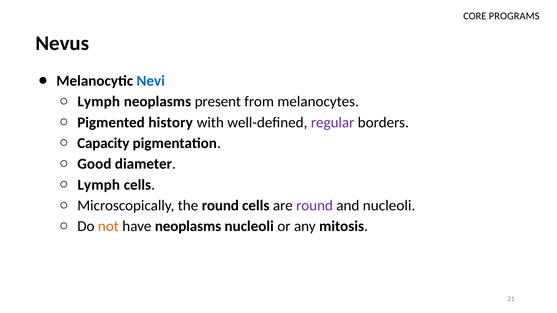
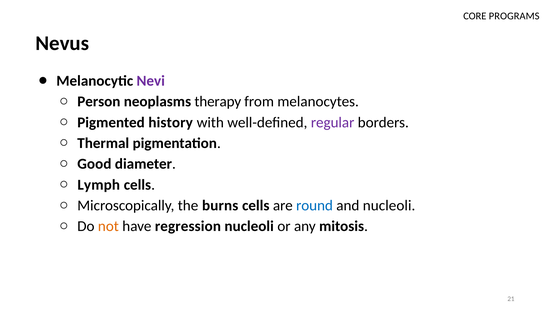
Nevi colour: blue -> purple (151, 81)
Lymph: Lymph -> Person (99, 102)
present: present -> therapy (218, 102)
Capacity: Capacity -> Thermal (103, 143)
the round: round -> burns (220, 206)
round colour: purple -> blue (314, 206)
have neoplasms: neoplasms -> regression (188, 227)
